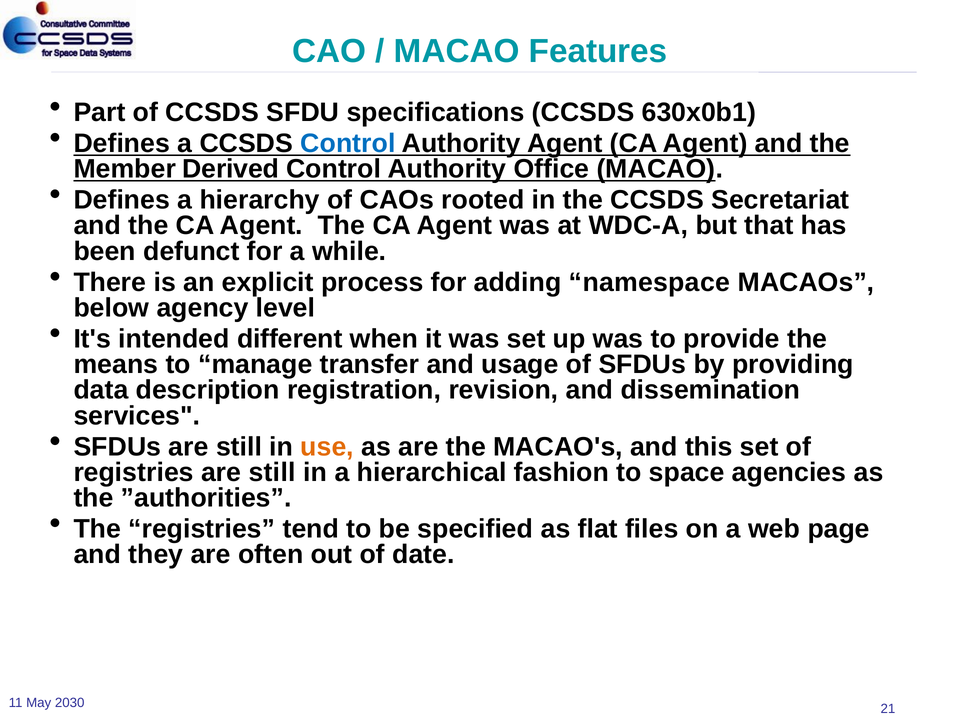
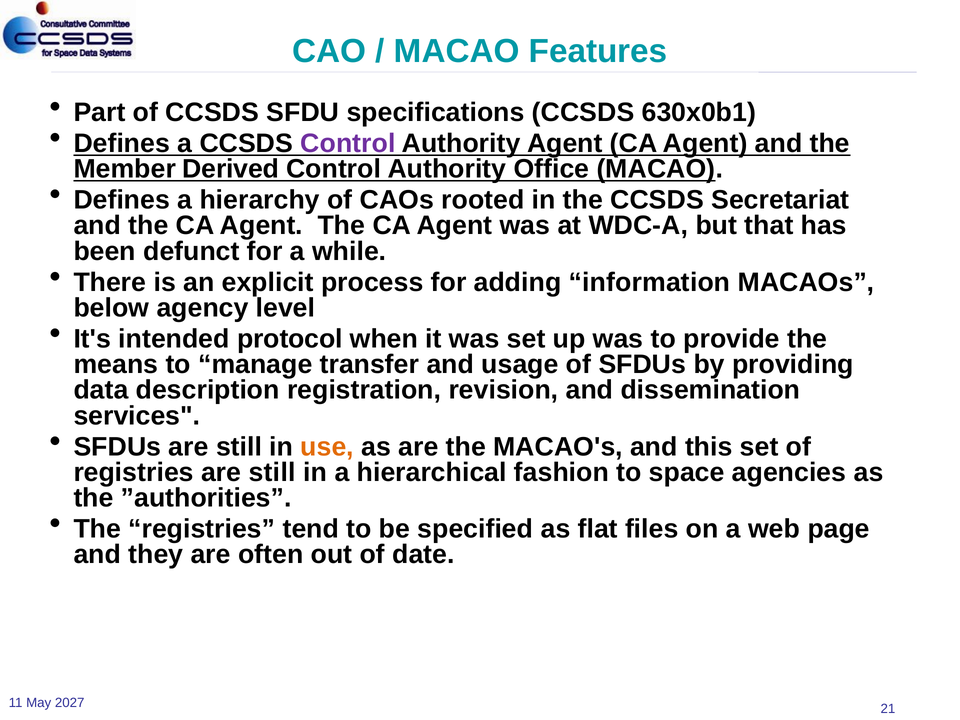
Control colour: blue -> purple (348, 143)
namespace: namespace -> information (649, 282)
different: different -> protocol (290, 339)
2030: 2030 -> 2027 (70, 703)
